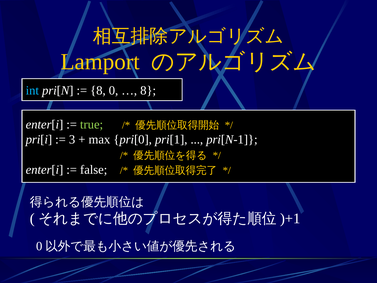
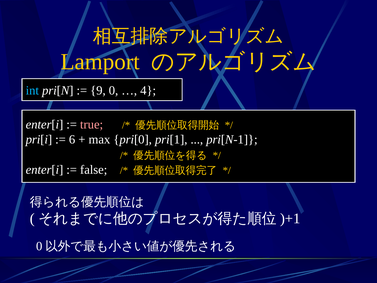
8: 8 -> 9 (98, 90)
8: 8 -> 4 (148, 90)
true colour: light green -> pink (92, 124)
3: 3 -> 6 (72, 139)
